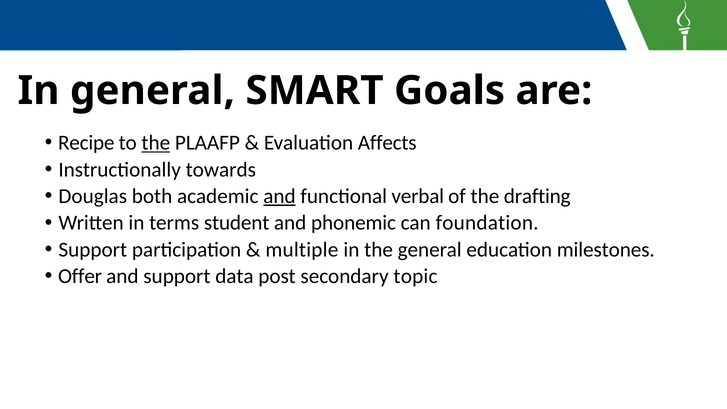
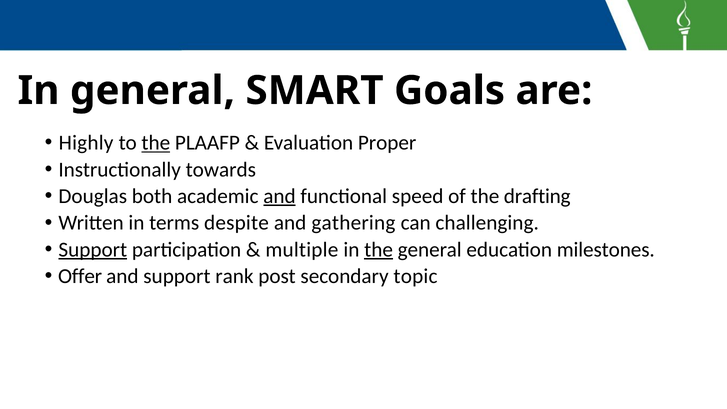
Recipe: Recipe -> Highly (86, 143)
Affects: Affects -> Proper (387, 143)
verbal: verbal -> speed (418, 196)
student: student -> despite (236, 223)
phonemic: phonemic -> gathering (353, 223)
foundation: foundation -> challenging (487, 223)
Support underline: none -> present (93, 250)
the underline: none -> present (379, 250)
data: data -> rank (234, 276)
